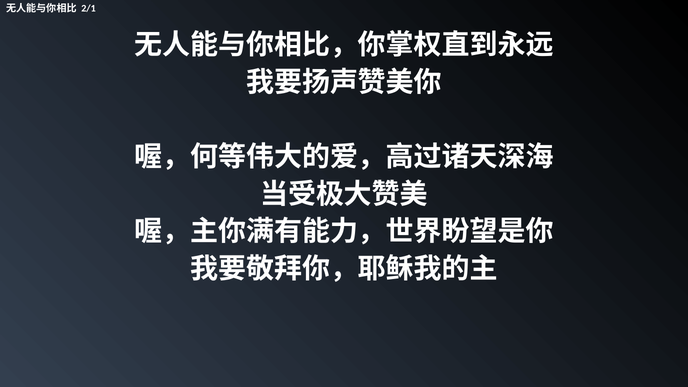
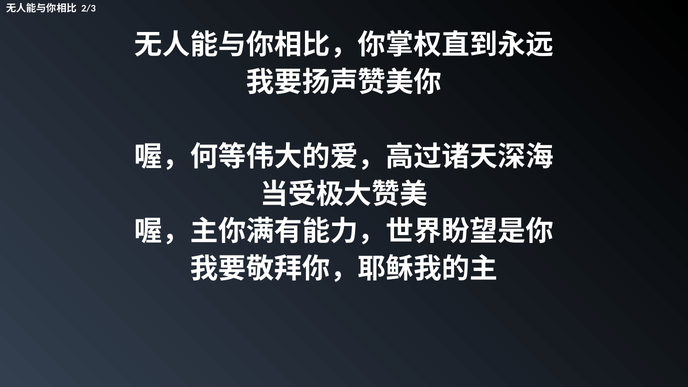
2/1: 2/1 -> 2/3 (89, 8)
